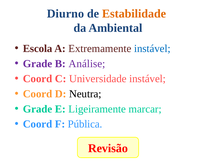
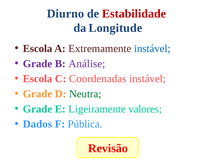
Estabilidade colour: orange -> red (134, 14)
Ambiental: Ambiental -> Longitude (115, 28)
Coord: Coord -> Escola (38, 79)
Universidade: Universidade -> Coordenadas (98, 79)
Coord: Coord -> Grade (38, 94)
Neutra colour: black -> green (85, 94)
marcar: marcar -> valores (145, 109)
Coord: Coord -> Dados (37, 124)
